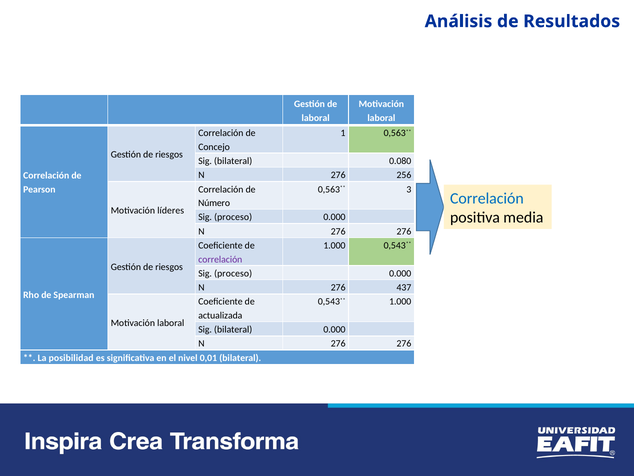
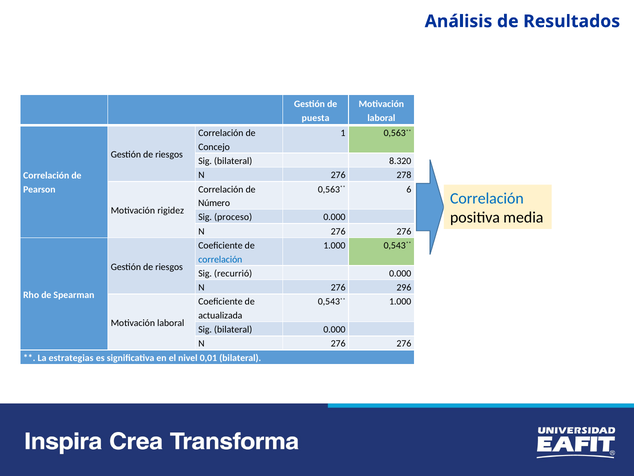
laboral: laboral -> puesta (316, 118)
0.080: 0.080 -> 8.320 (400, 161)
256: 256 -> 278 (404, 175)
3: 3 -> 6 (409, 189)
líderes: líderes -> rigidez (171, 210)
correlación colour: purple -> blue (220, 259)
proceso: proceso -> recurrió (233, 273)
437: 437 -> 296 (404, 287)
posibilidad: posibilidad -> estrategias (71, 358)
